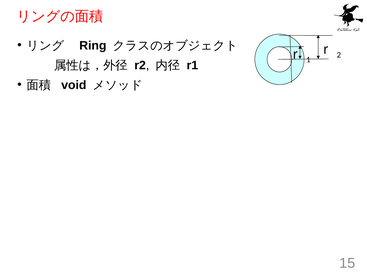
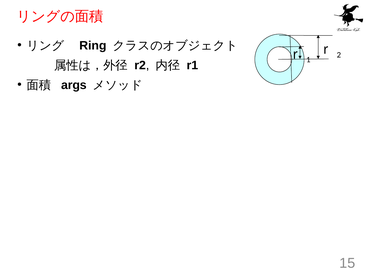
void: void -> args (74, 85)
